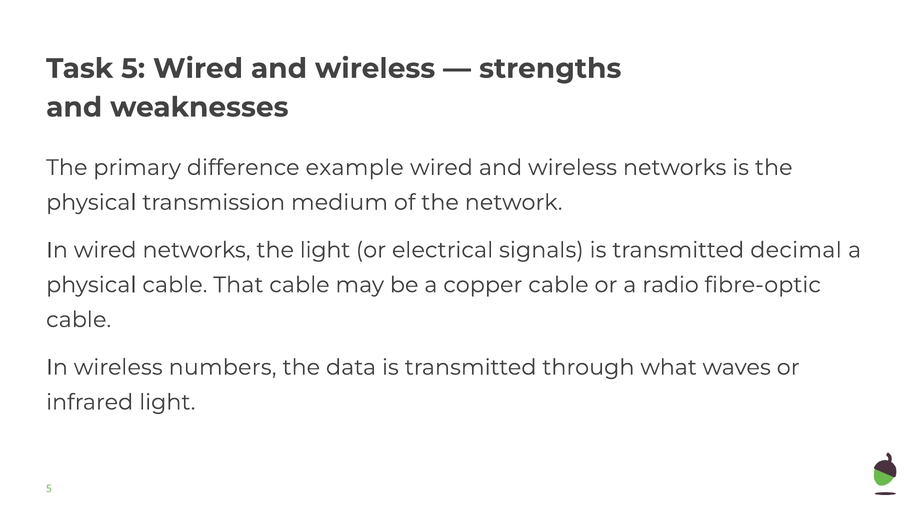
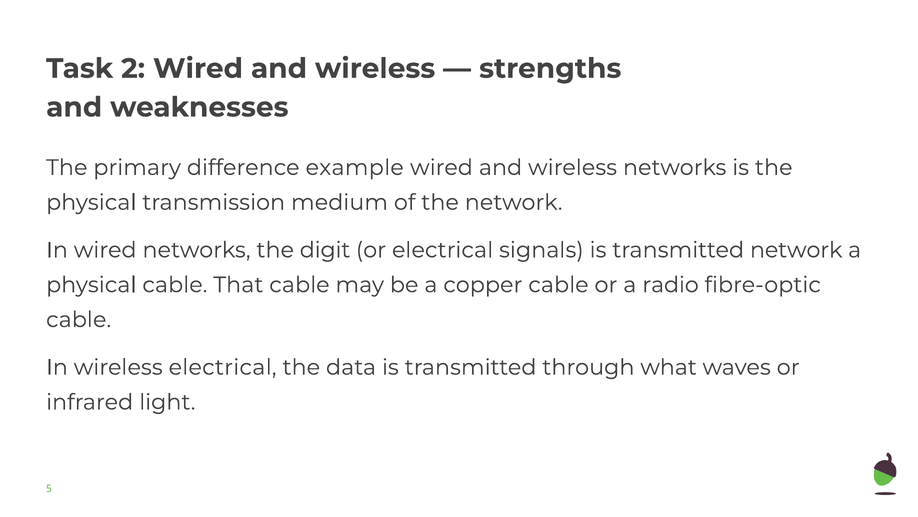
Task 5: 5 -> 2 (133, 69)
the light: light -> digit (325, 250)
transmitted decimal: decimal -> network (796, 250)
wireless numbers: numbers -> electrical (223, 367)
